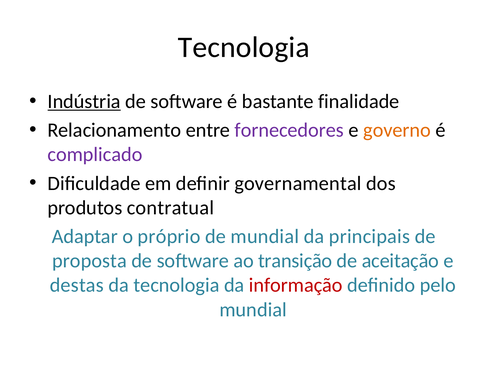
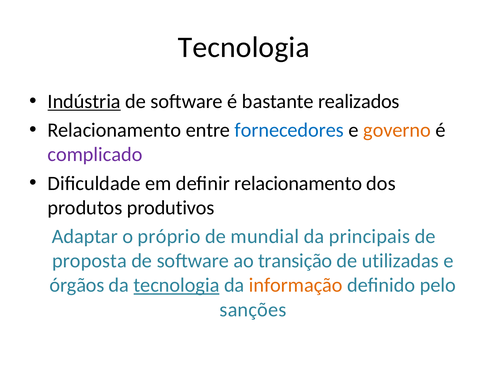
finalidade: finalidade -> realizados (359, 101)
fornecedores colour: purple -> blue (289, 130)
definir governamental: governamental -> relacionamento (298, 183)
contratual: contratual -> produtivos (171, 208)
aceitação: aceitação -> utilizadas (400, 261)
destas: destas -> órgãos (77, 285)
tecnologia underline: none -> present (176, 285)
informação colour: red -> orange (296, 285)
mundial: mundial -> sanções (253, 310)
